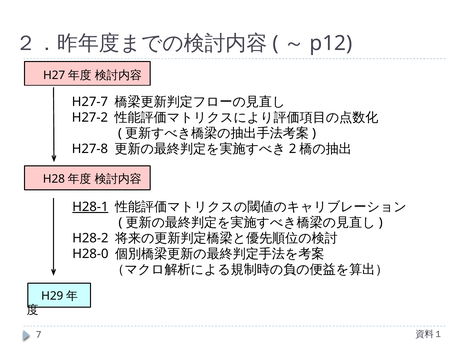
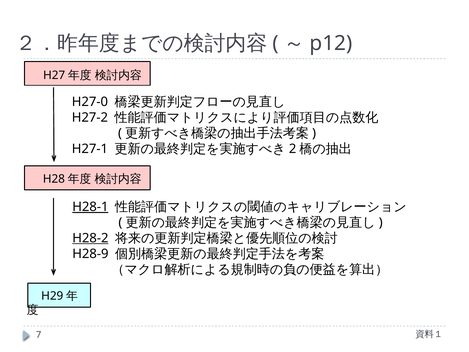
H27-7: H27-7 -> H27-0 (90, 102)
H27-8: H27-8 -> H27-1 (90, 149)
H28-2 underline: none -> present (90, 238)
H28-0: H28-0 -> H28-9 (90, 254)
